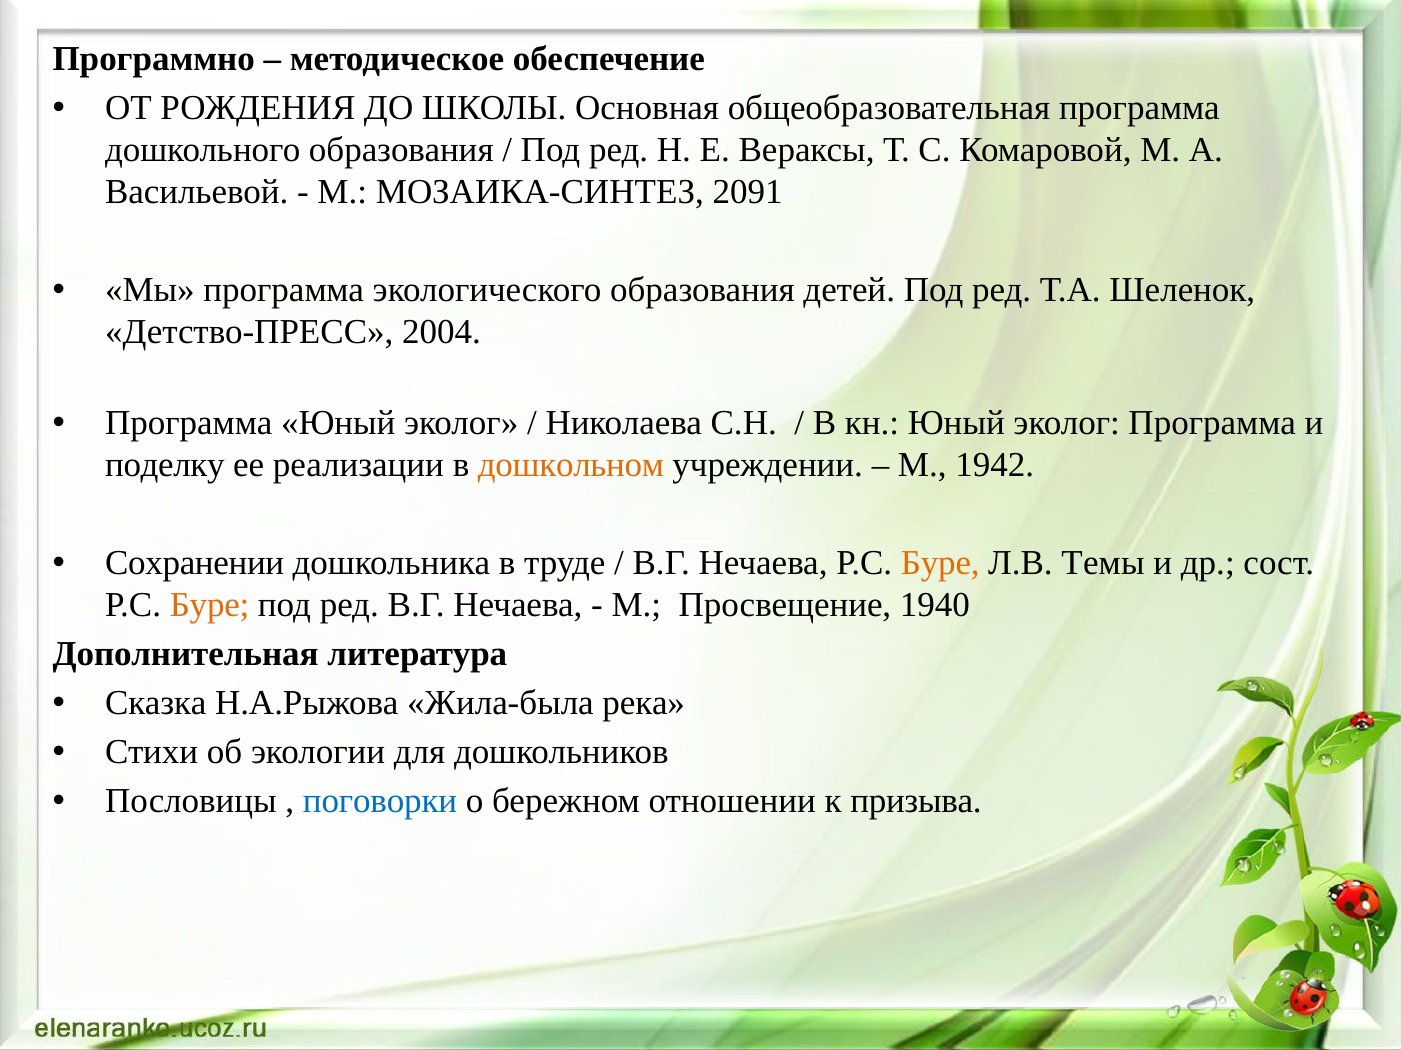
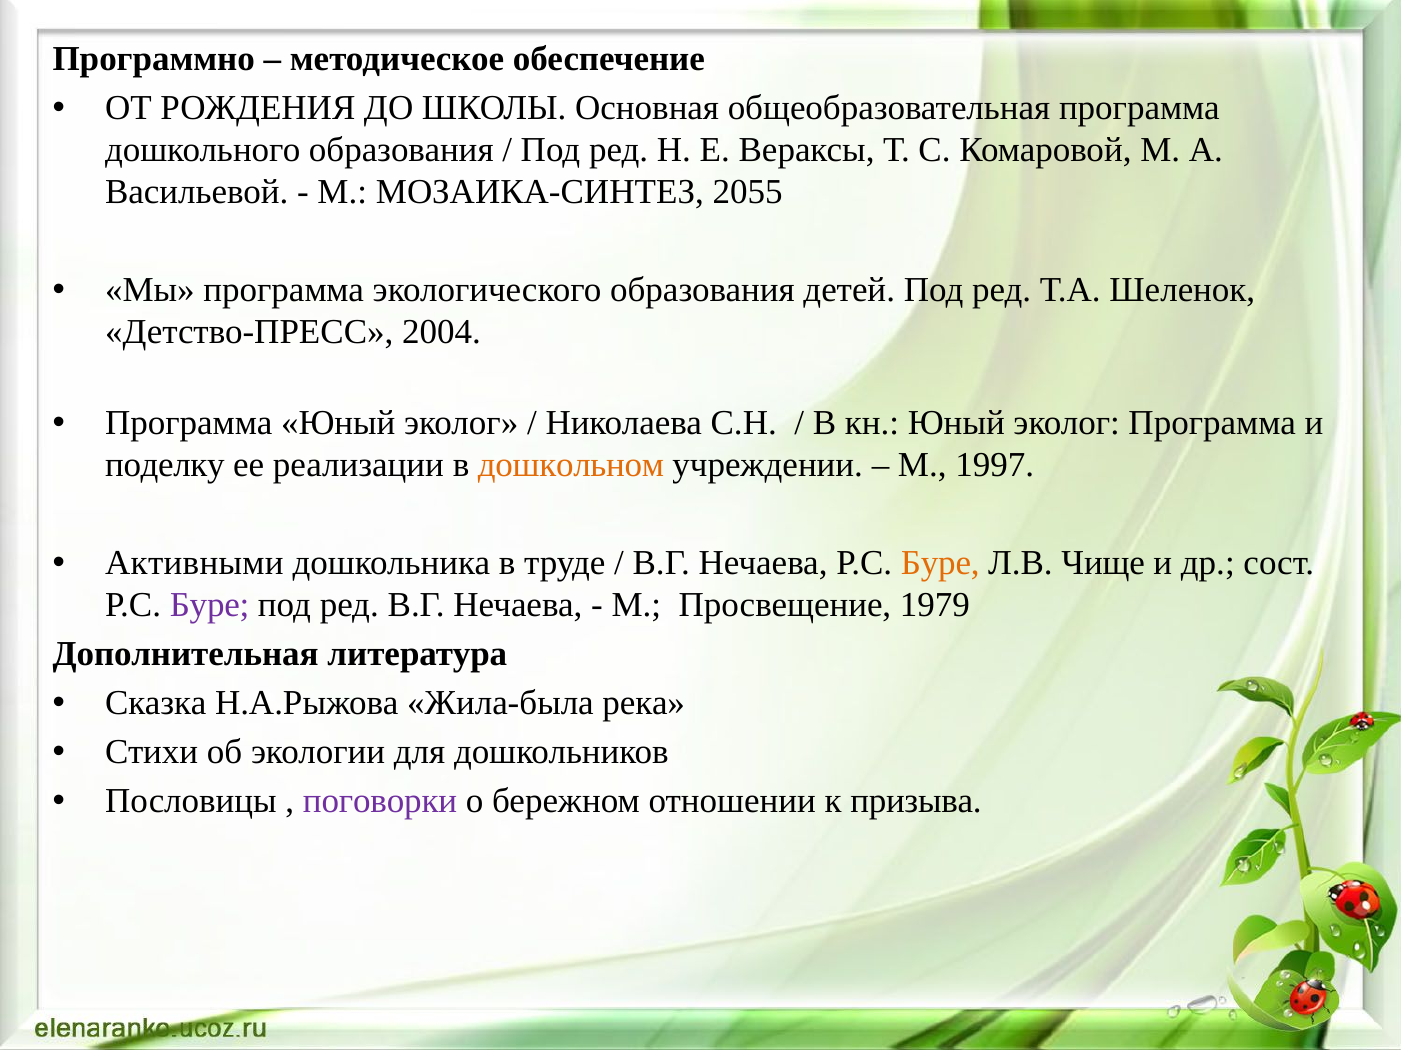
2091: 2091 -> 2055 (748, 192)
1942: 1942 -> 1997 (995, 466)
Сохранении: Сохранении -> Активными (194, 564)
Темы: Темы -> Чище (1103, 564)
Буре colour: orange -> purple (210, 606)
1940: 1940 -> 1979 (935, 606)
поговорки colour: blue -> purple (380, 802)
